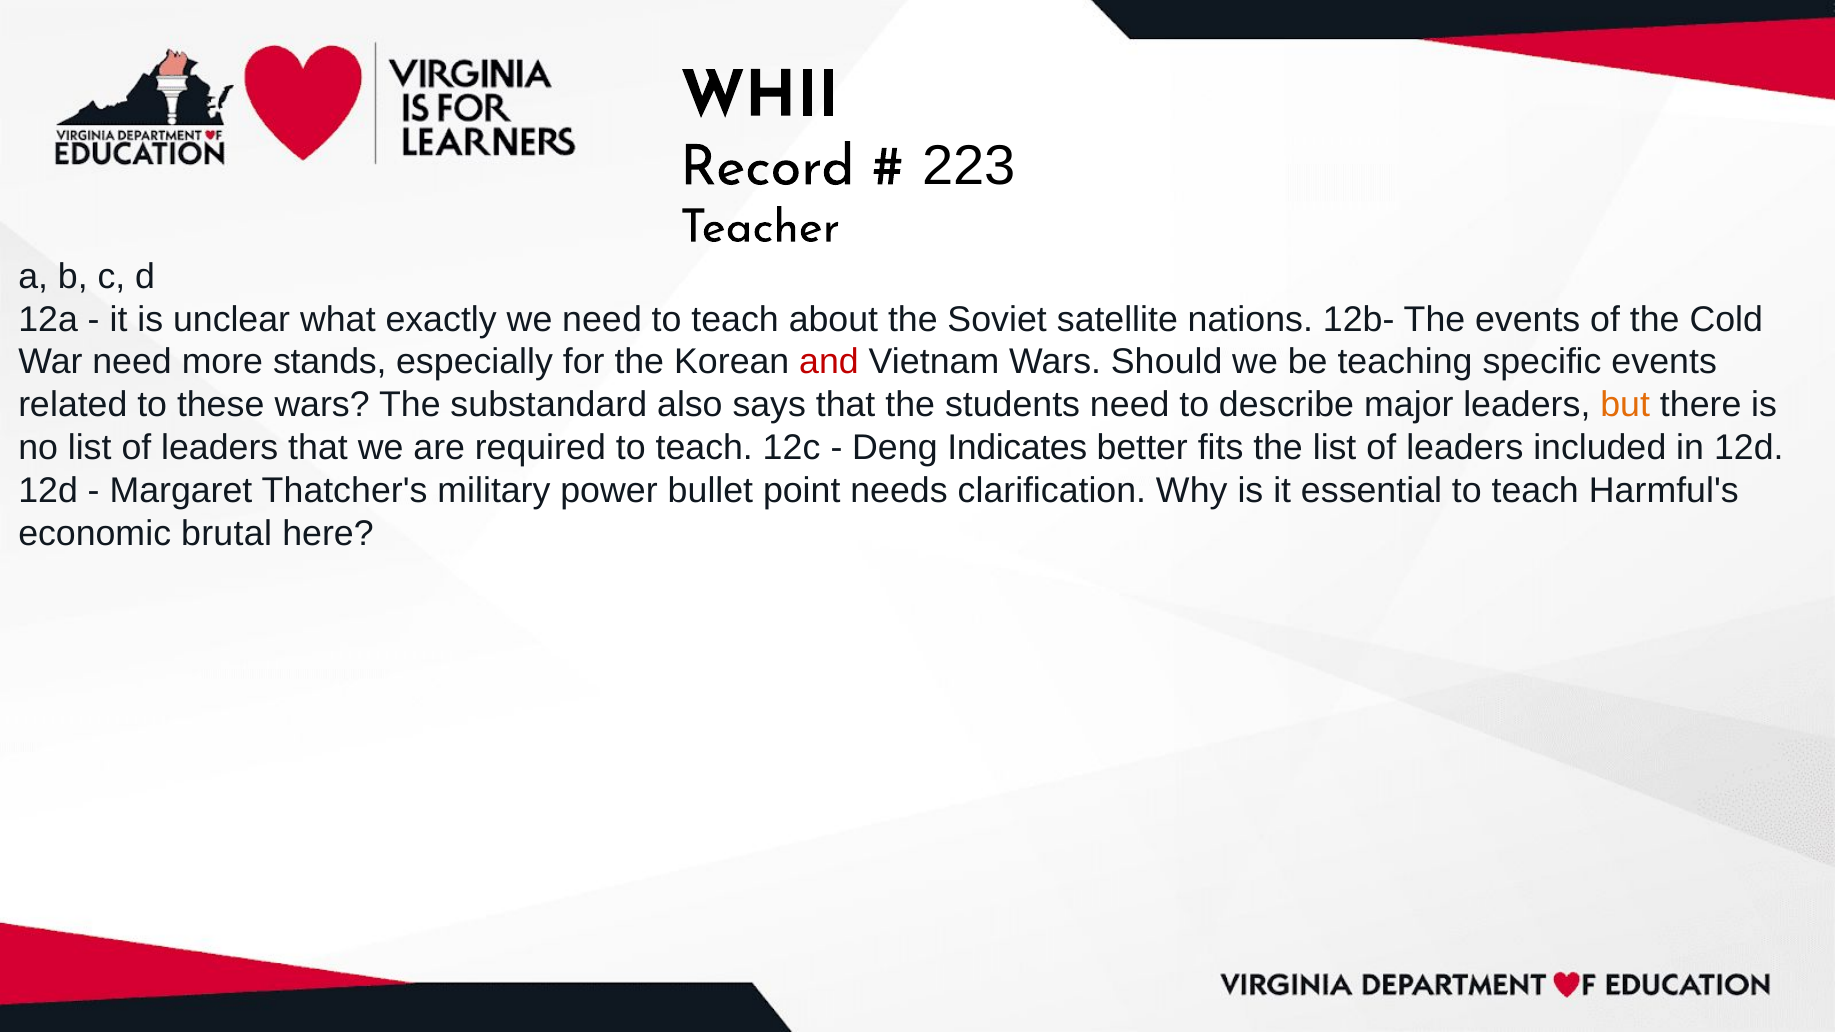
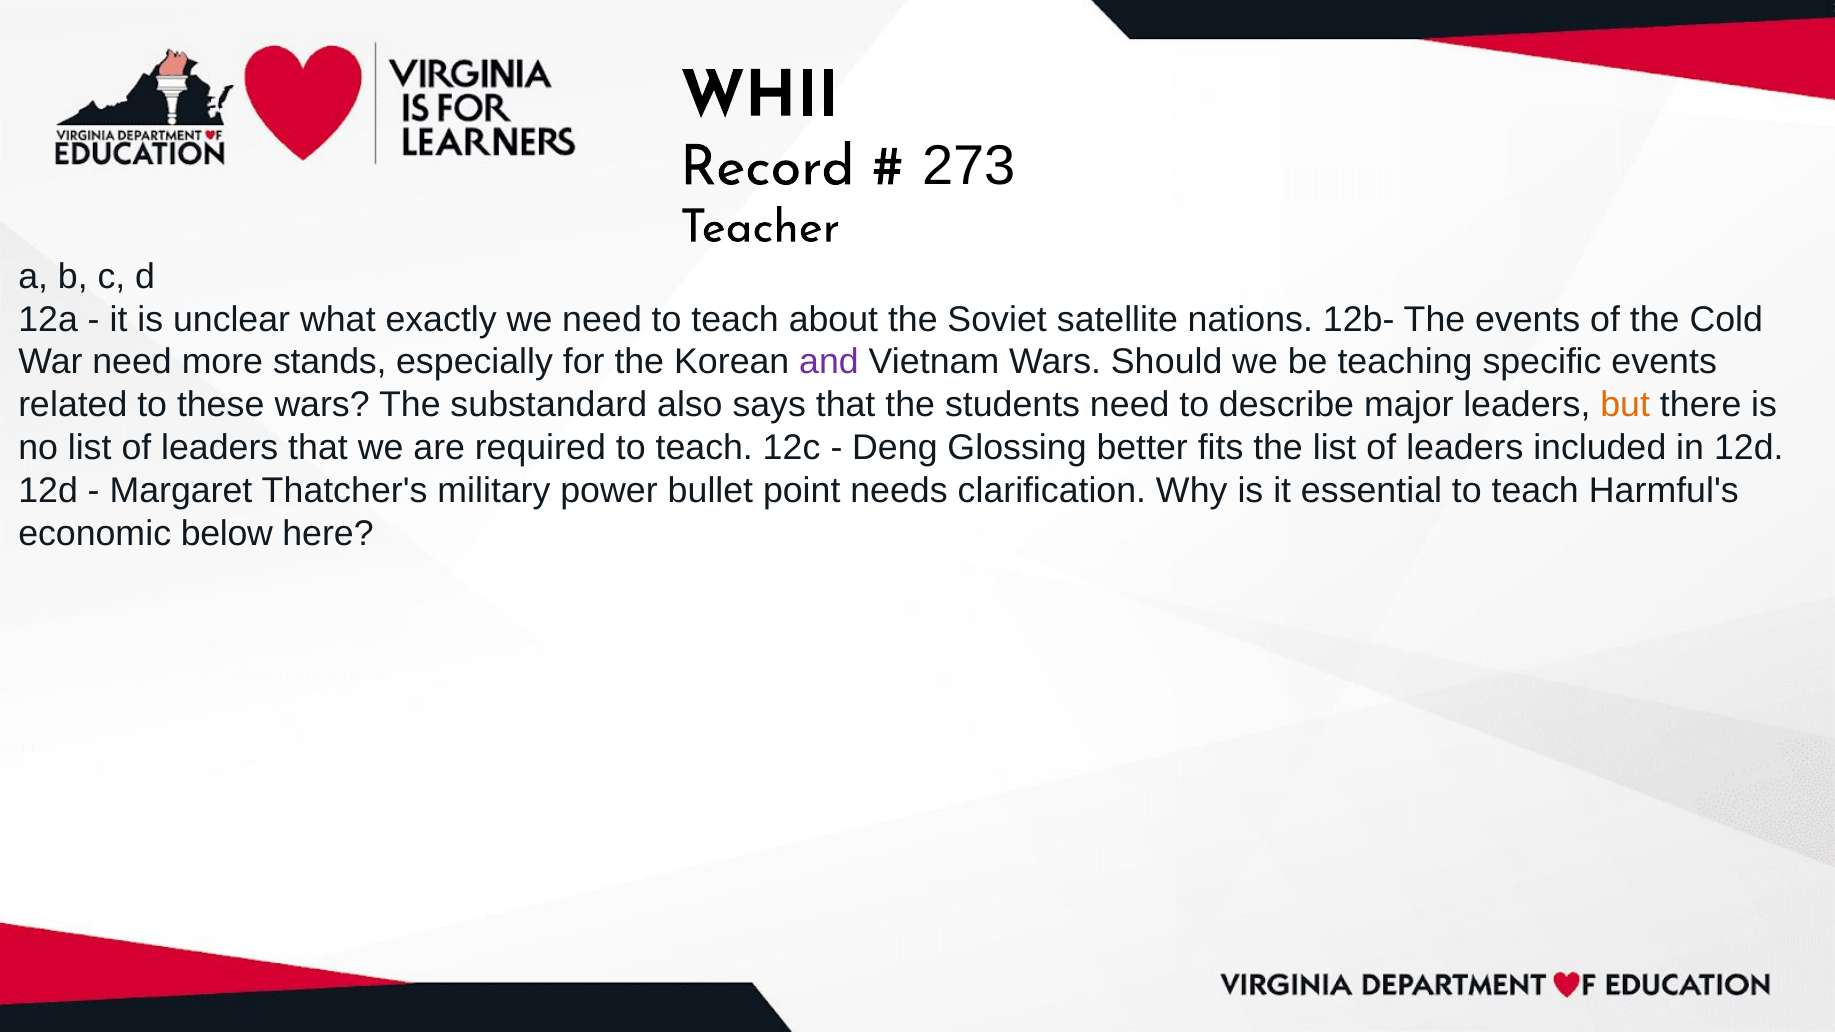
223: 223 -> 273 (969, 166)
and colour: red -> purple (829, 362)
Indicates: Indicates -> Glossing (1017, 448)
brutal: brutal -> below (227, 534)
